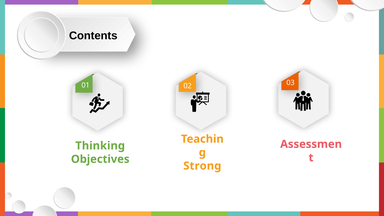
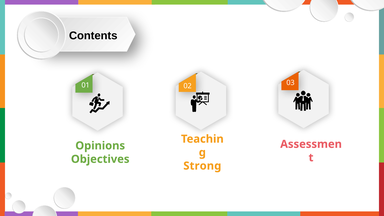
Thinking: Thinking -> Opinions (100, 146)
